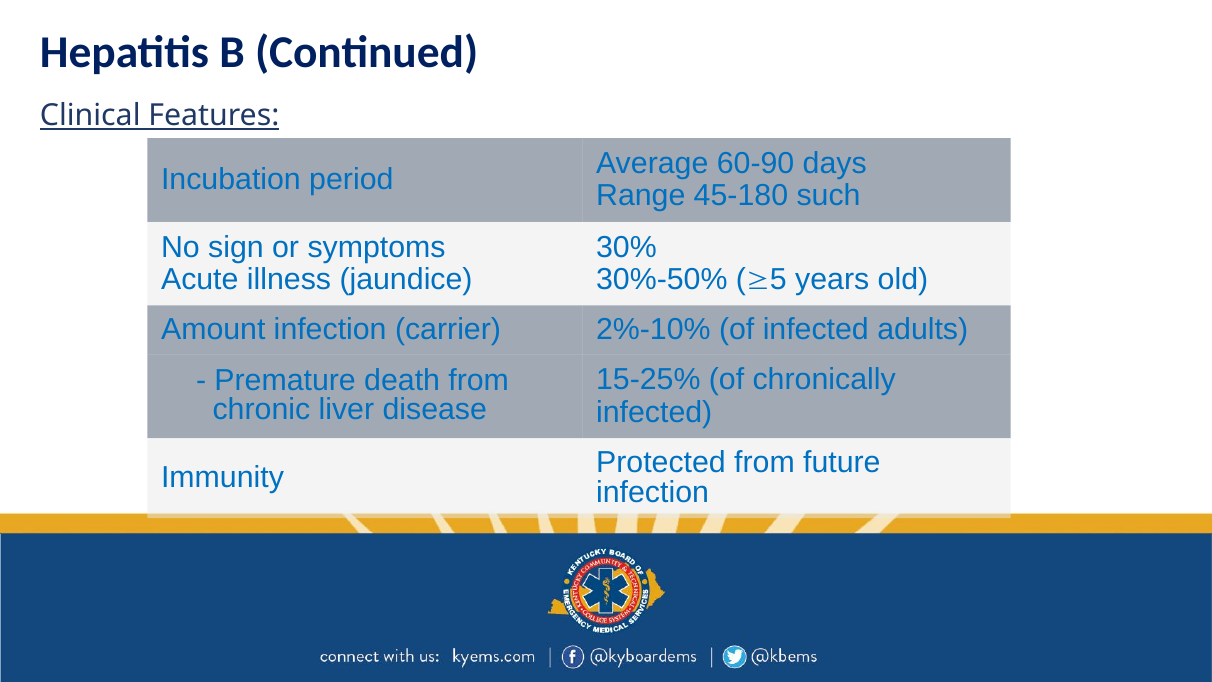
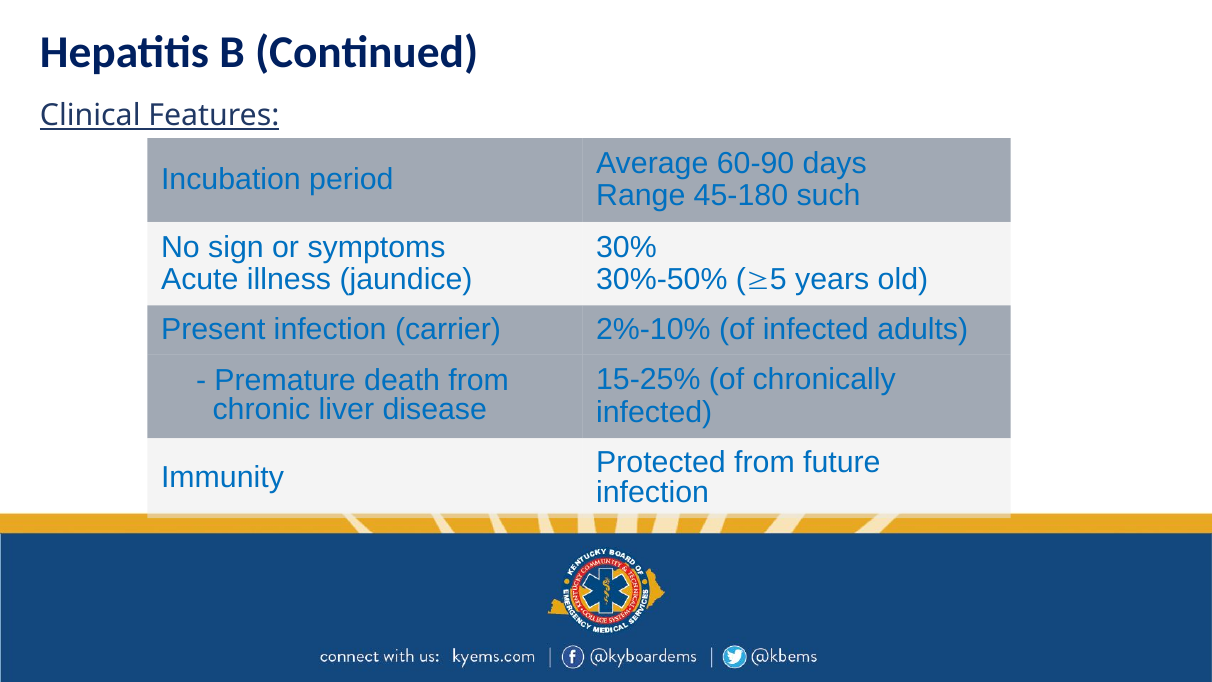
Amount: Amount -> Present (213, 330)
